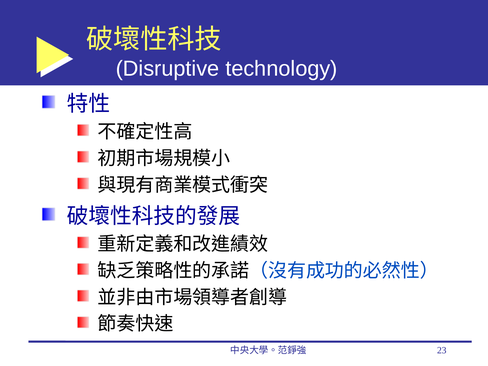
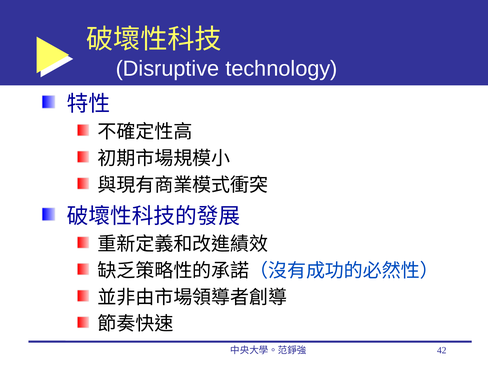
23: 23 -> 42 (442, 350)
